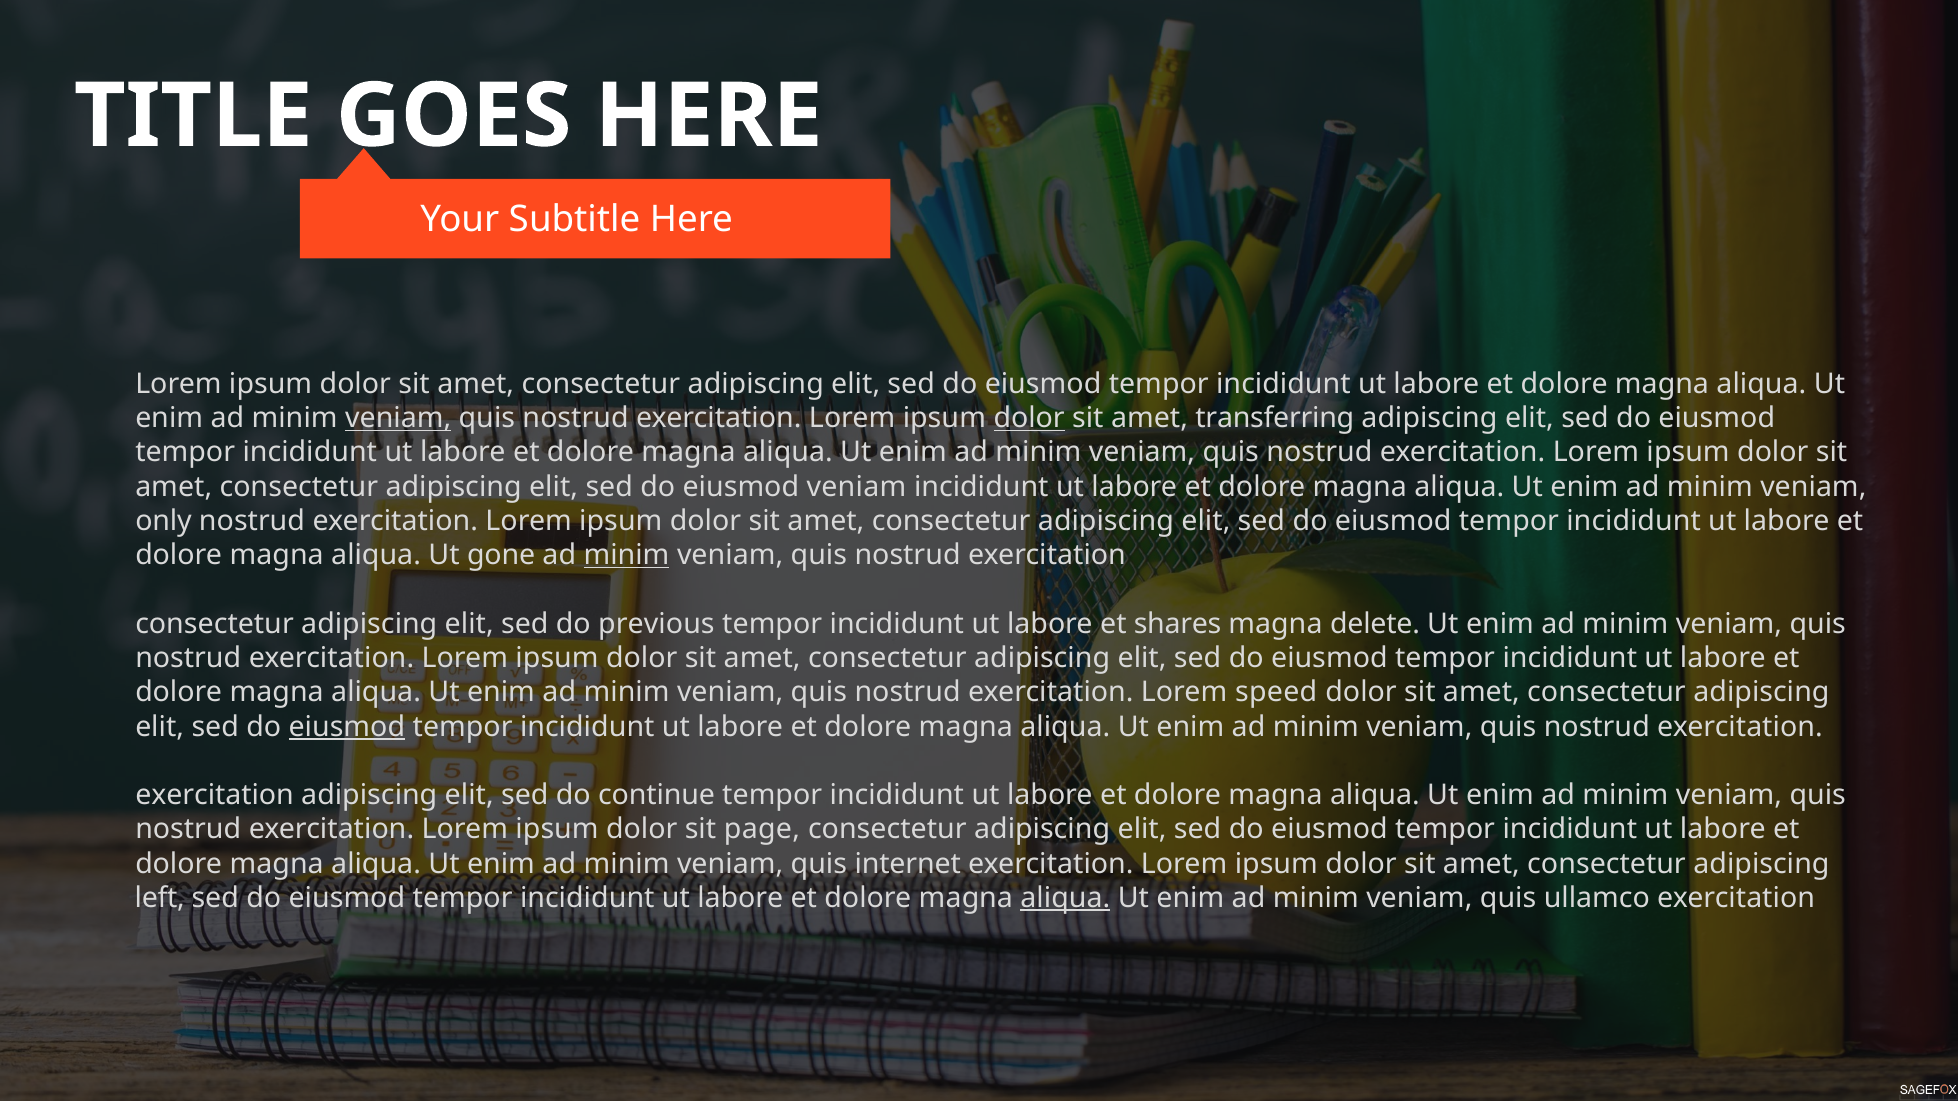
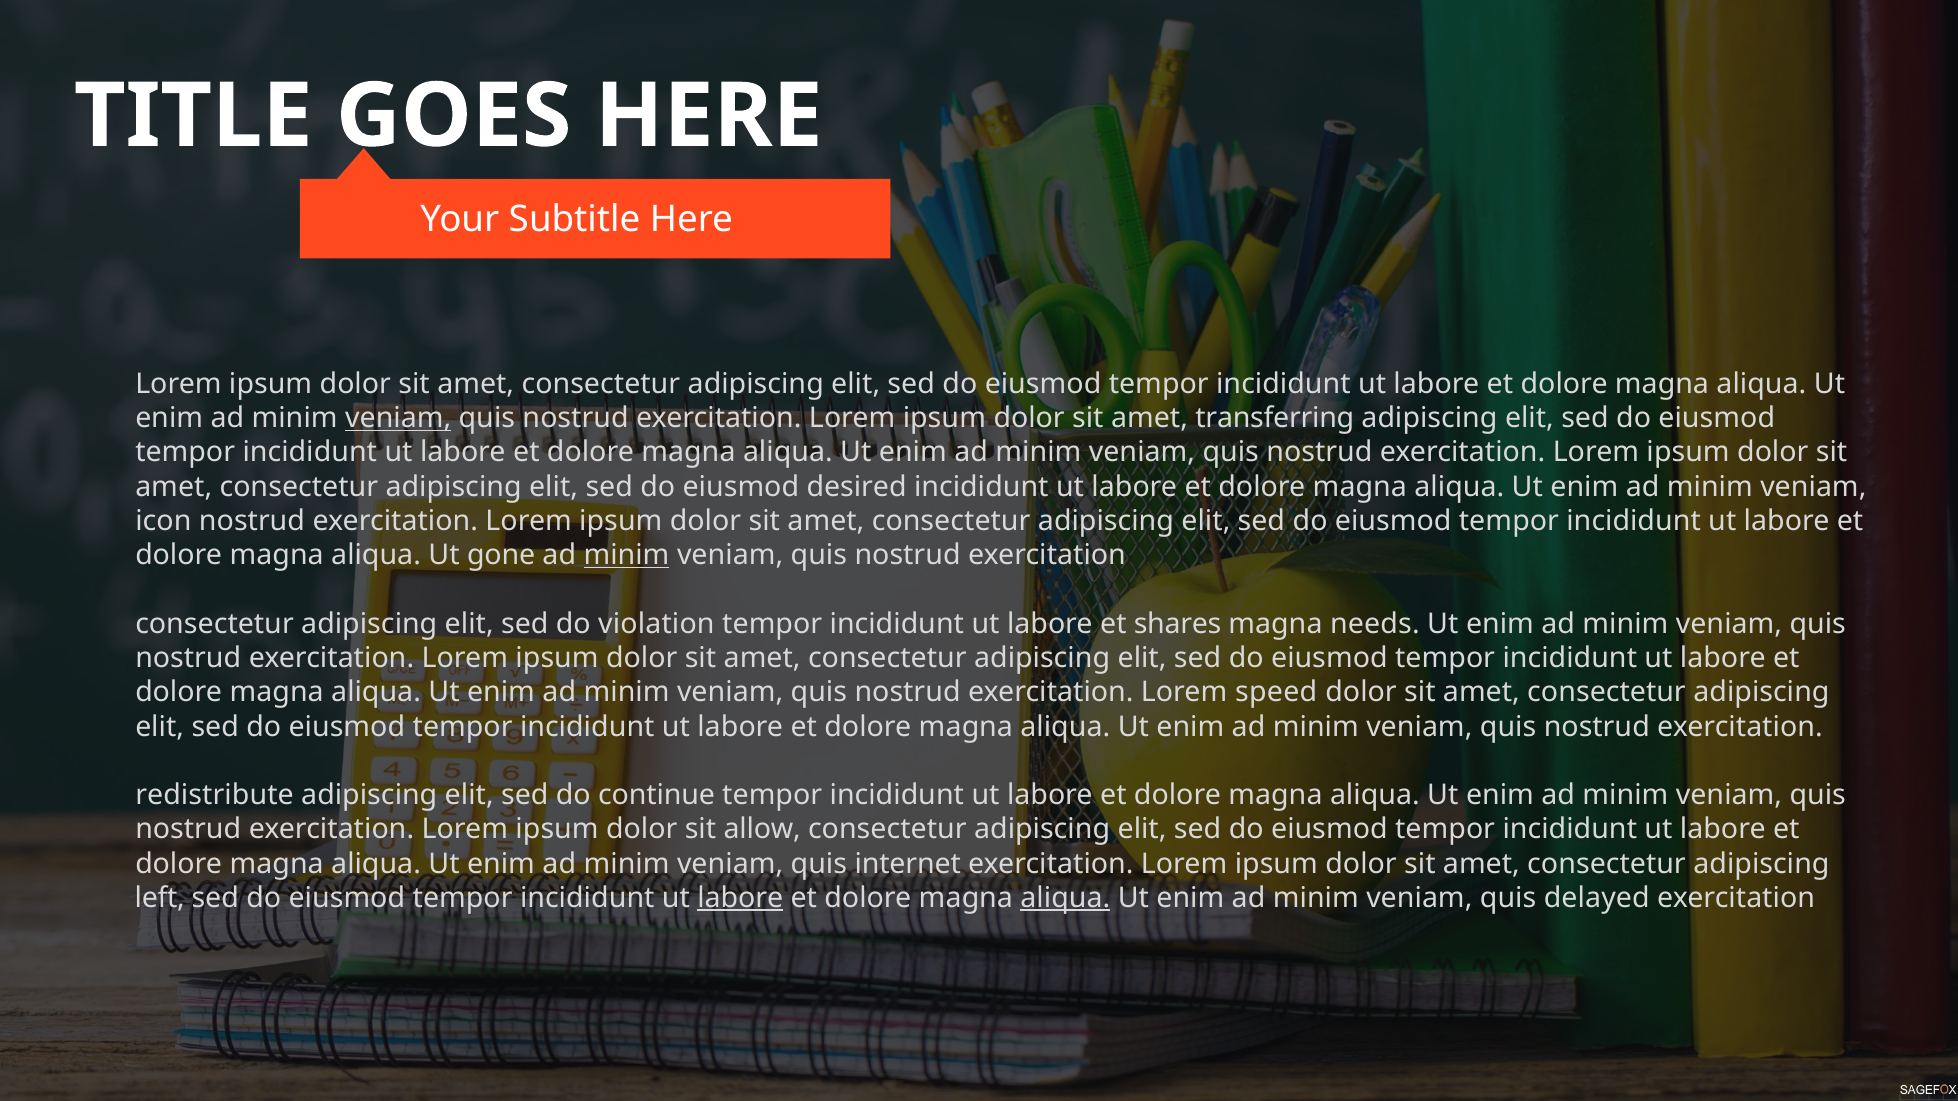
dolor underline: present -> none (1029, 418)
eiusmod veniam: veniam -> desired (857, 487)
only: only -> icon (163, 521)
previous: previous -> violation (656, 624)
delete: delete -> needs (1375, 624)
eiusmod underline: present -> none (347, 727)
exercitation: exercitation -> redistribute (215, 795)
page: page -> allow (762, 830)
labore underline: none -> present (740, 898)
ullamco: ullamco -> delayed (1597, 898)
